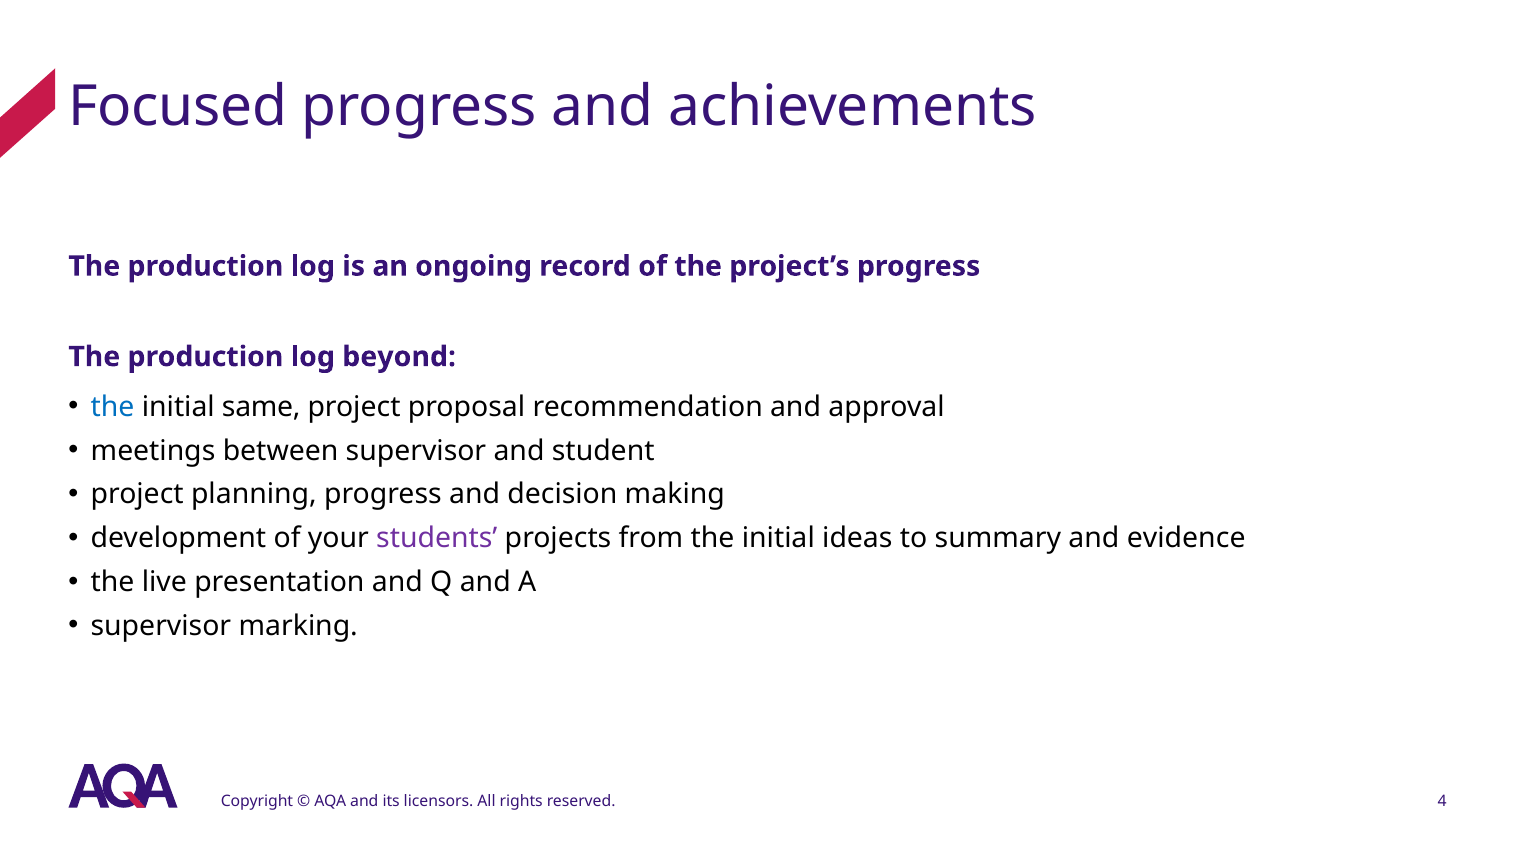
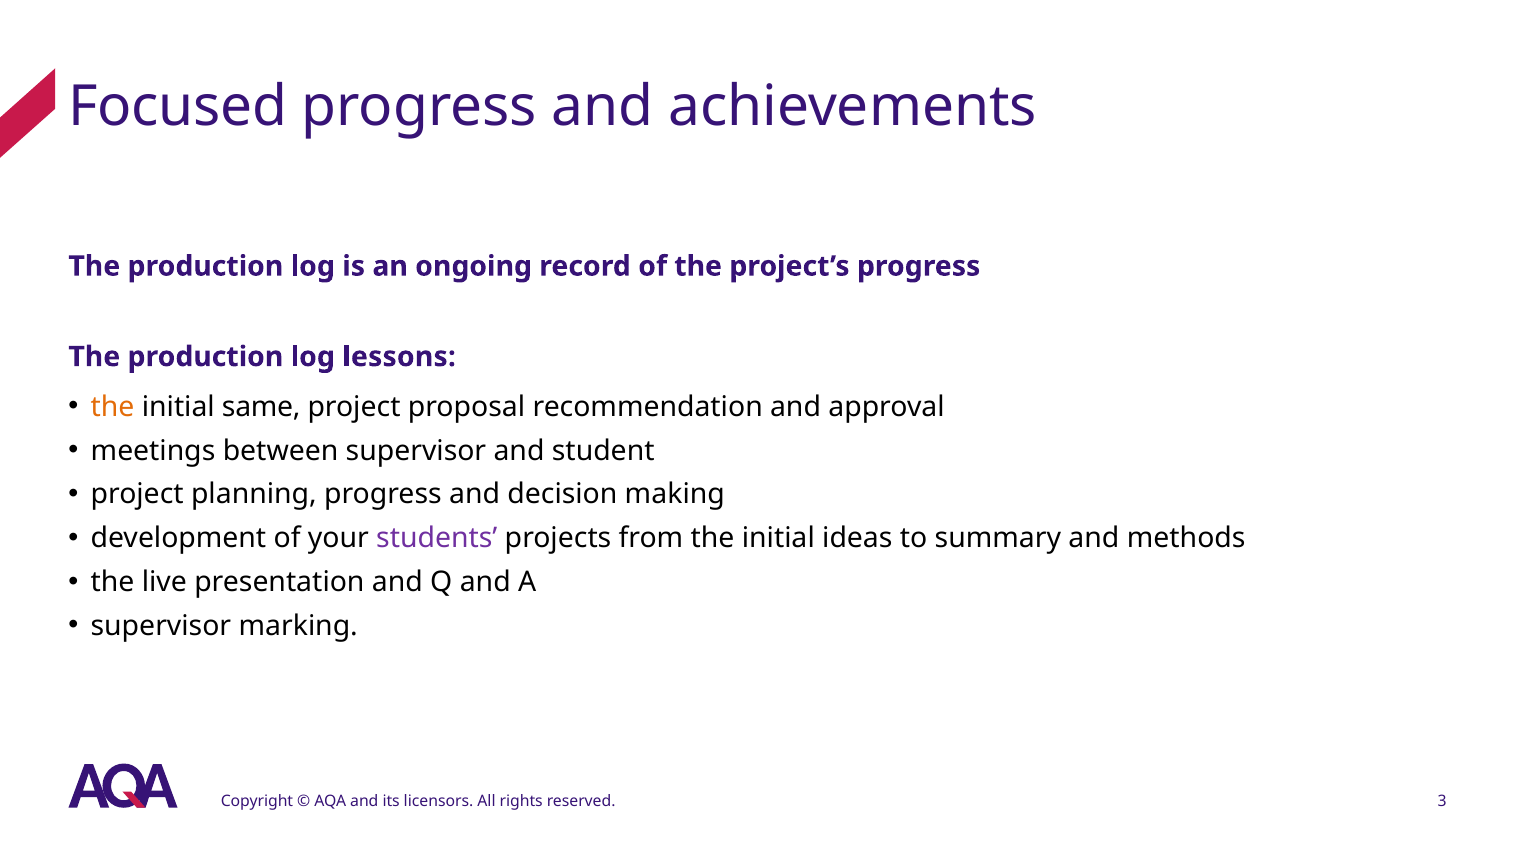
beyond: beyond -> lessons (399, 357)
the colour: blue -> orange (113, 407)
evidence: evidence -> methods (1186, 539)
4: 4 -> 3 (1442, 801)
